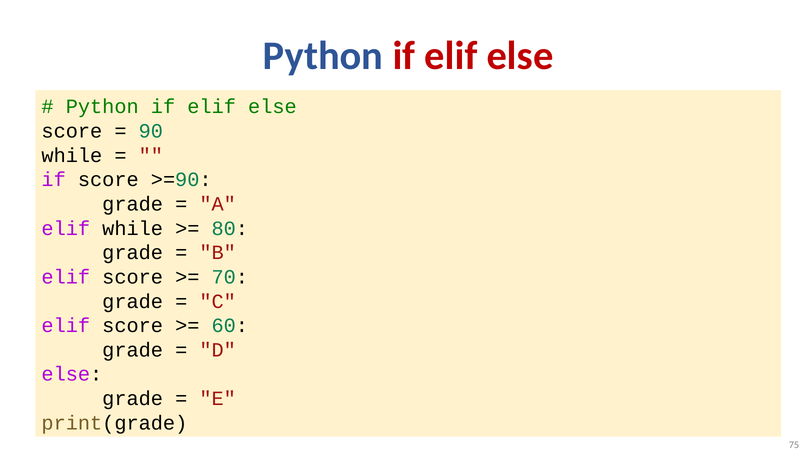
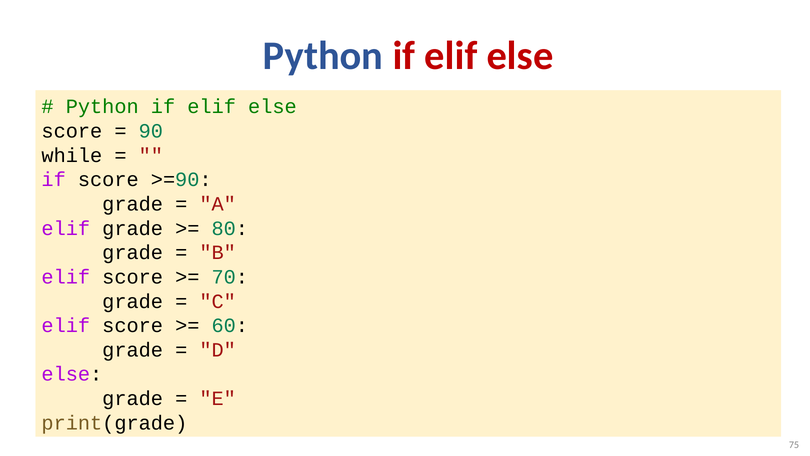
elif while: while -> grade (133, 228)
